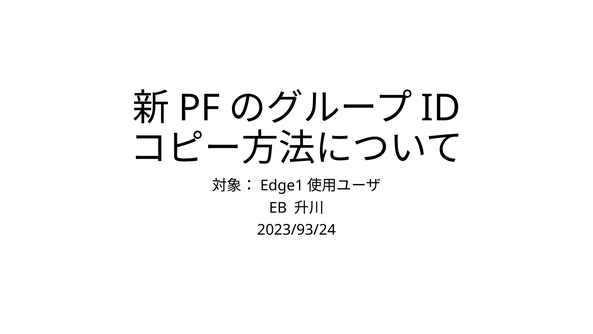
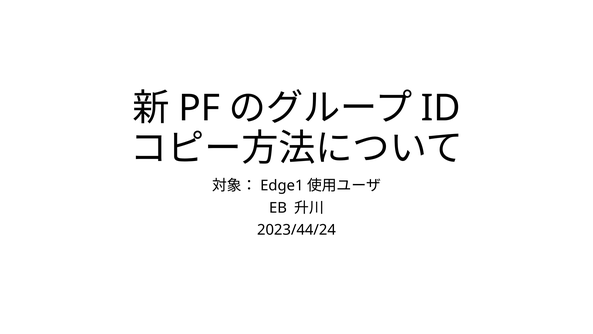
2023/93/24: 2023/93/24 -> 2023/44/24 (296, 230)
